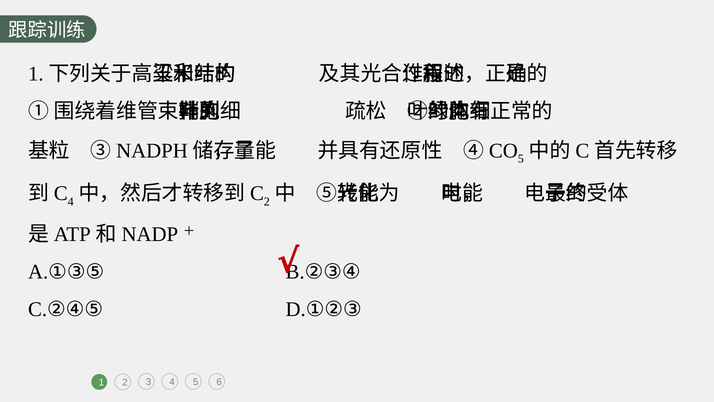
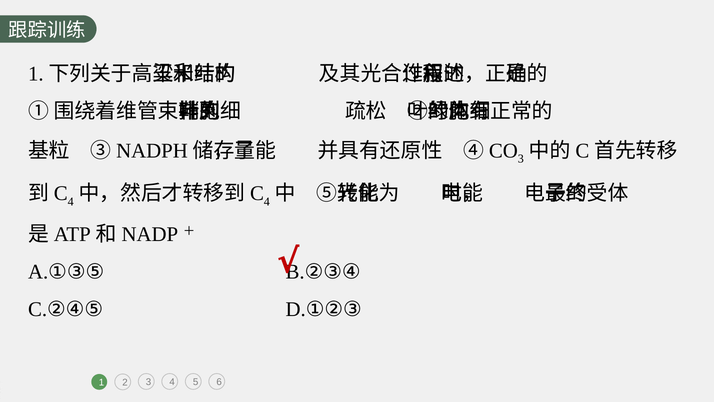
5: 5 -> 3 (521, 159)
2: 2 -> 4 (267, 201)
